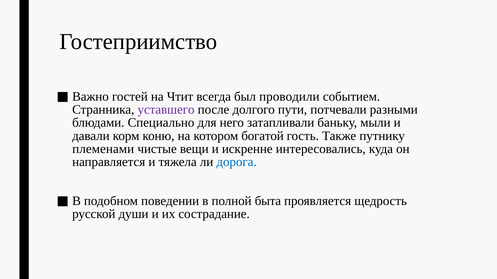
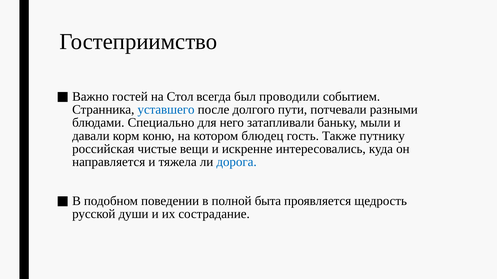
Чтит: Чтит -> Стол (180, 97)
уставшего colour: purple -> blue (166, 110)
богатой: богатой -> блюдец (262, 136)
племенами: племенами -> российская (103, 149)
